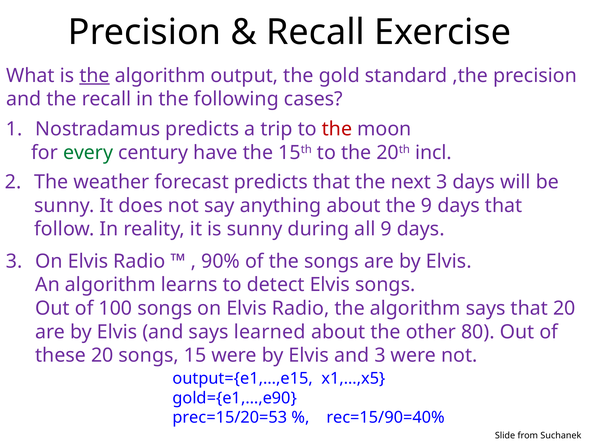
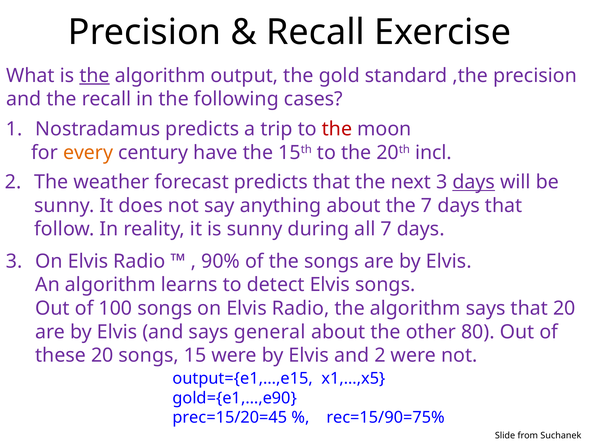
every colour: green -> orange (88, 153)
days underline: none -> present (474, 182)
the 9: 9 -> 7 (427, 205)
all 9: 9 -> 7 (386, 229)
learned: learned -> general (270, 332)
and 3: 3 -> 2 (380, 355)
prec=15/20=53: prec=15/20=53 -> prec=15/20=45 (230, 417)
rec=15/90=40%: rec=15/90=40% -> rec=15/90=75% (386, 417)
